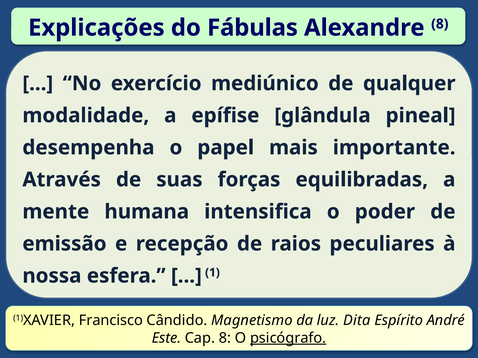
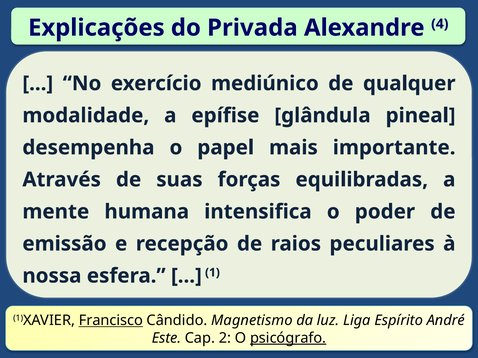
Fábulas: Fábulas -> Privada (252, 28)
Alexandre 8: 8 -> 4 (440, 24)
Francisco underline: none -> present (111, 321)
Dita: Dita -> Liga (357, 321)
Cap 8: 8 -> 2 (225, 338)
